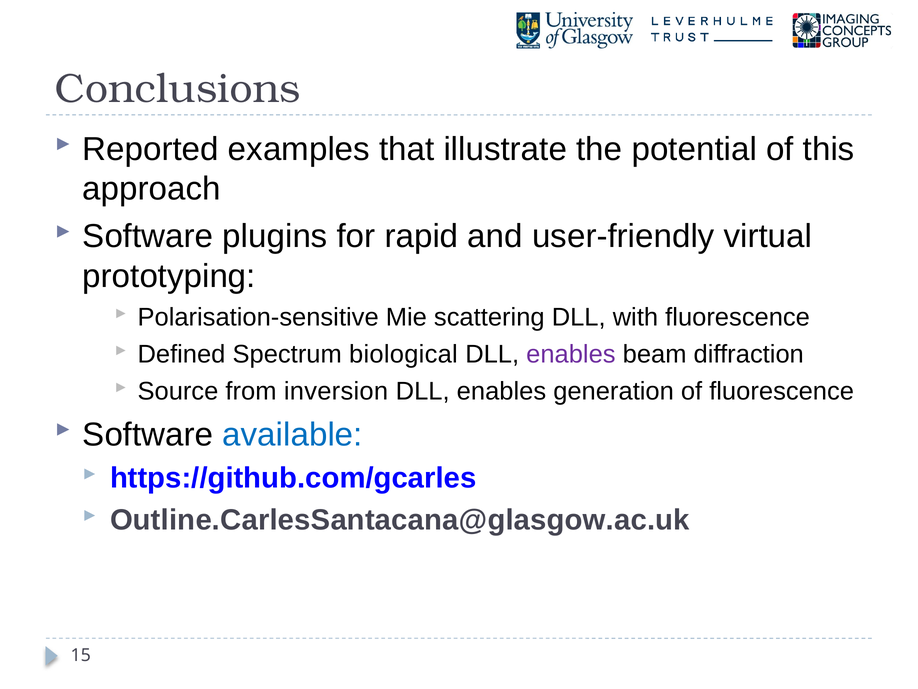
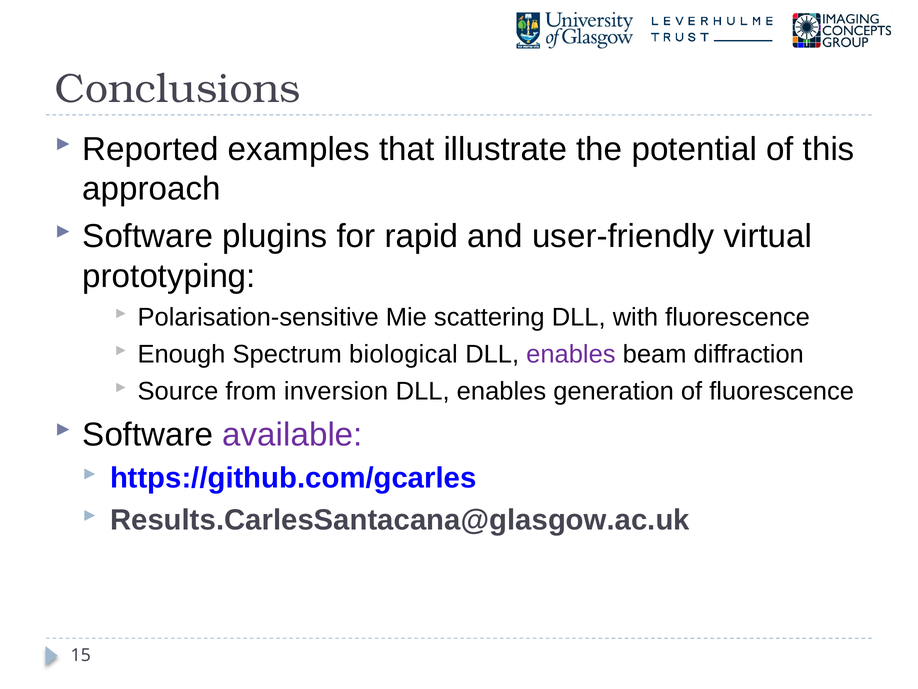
Defined: Defined -> Enough (181, 354)
available colour: blue -> purple (292, 434)
Outline.CarlesSantacana@glasgow.ac.uk: Outline.CarlesSantacana@glasgow.ac.uk -> Results.CarlesSantacana@glasgow.ac.uk (400, 519)
